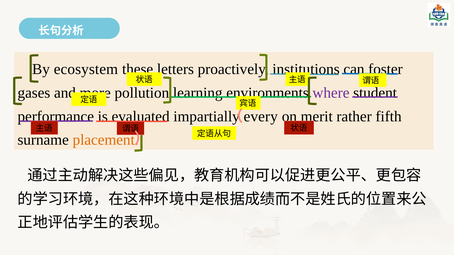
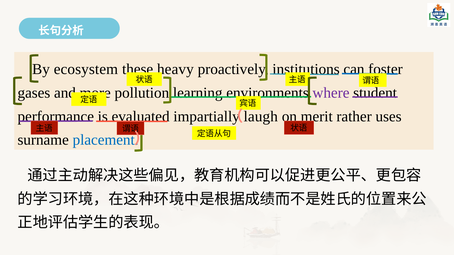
letters: letters -> heavy (175, 69)
every: every -> laugh (261, 117)
fifth: fifth -> uses (389, 117)
placement colour: orange -> blue (106, 140)
